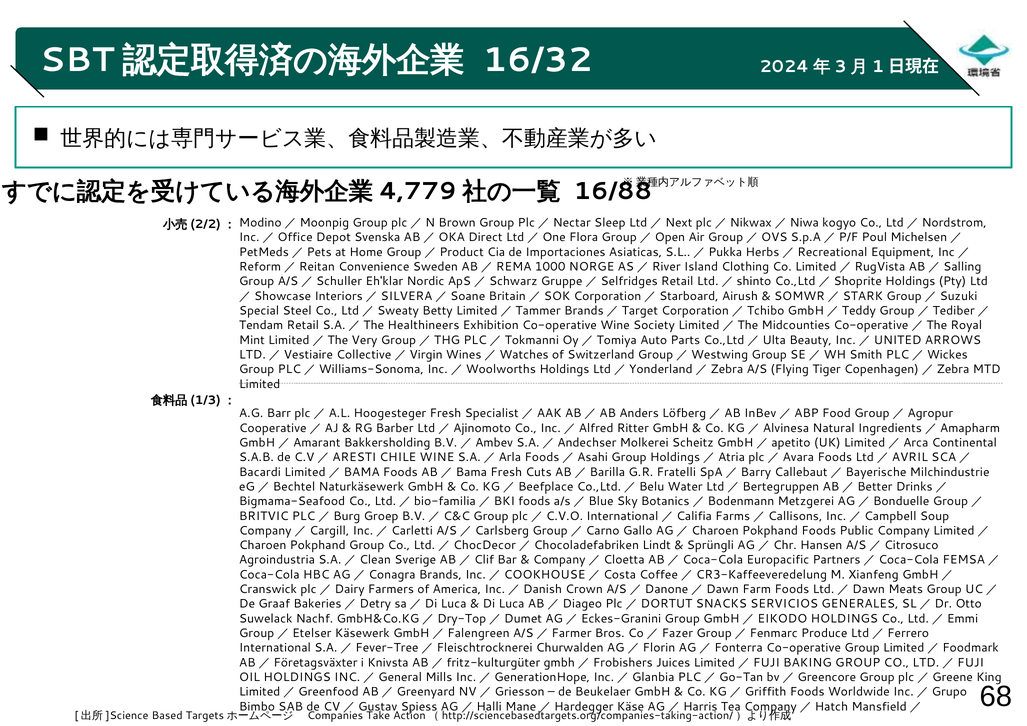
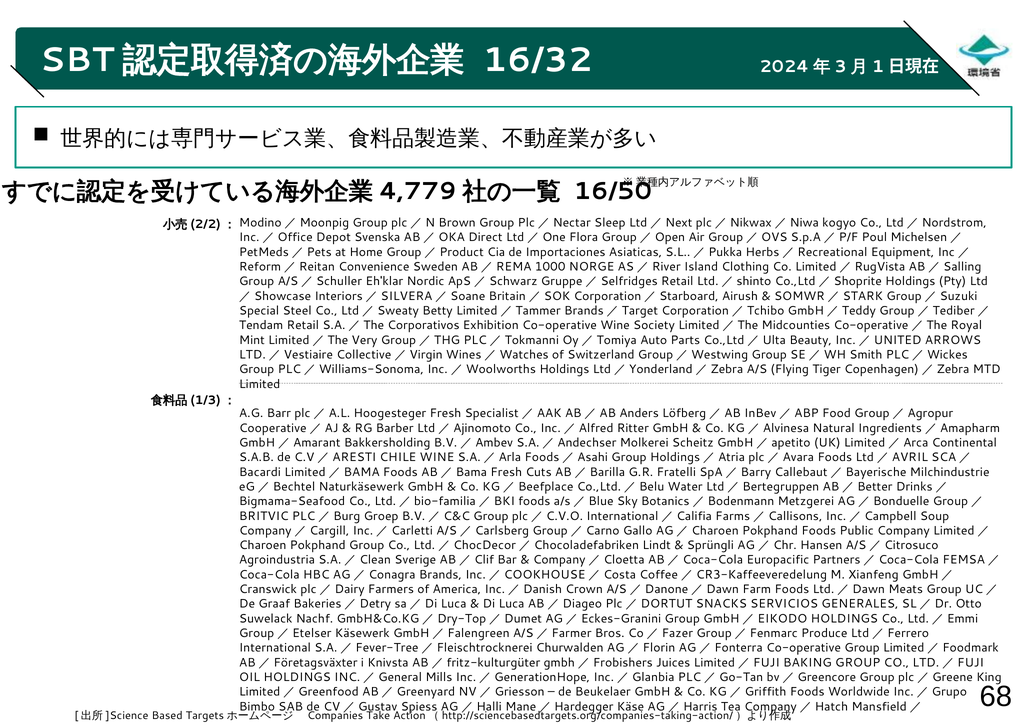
16/88: 16/88 -> 16/50 (613, 191)
Healthineers: Healthineers -> Corporativos (423, 325)
